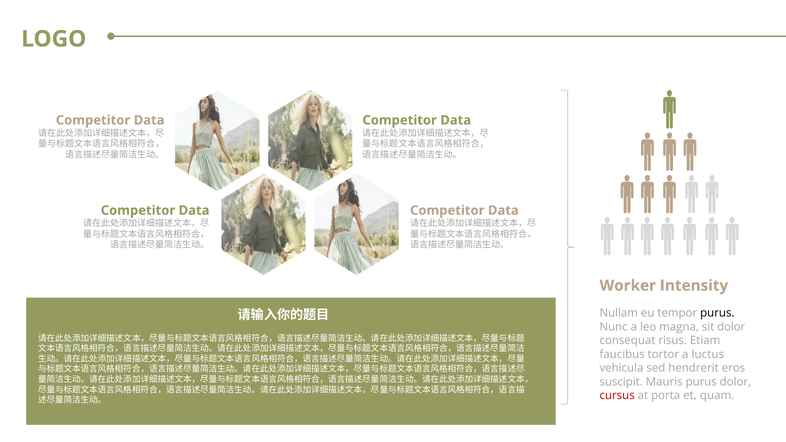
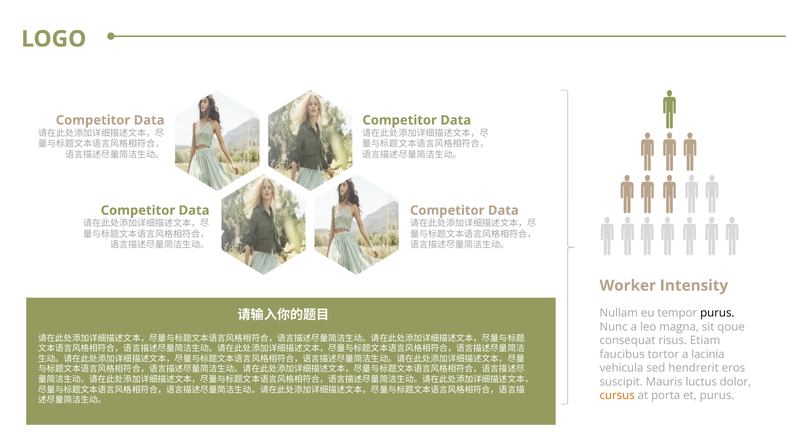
sit dolor: dolor -> qoue (731, 327)
luctus: luctus -> lacinia (708, 355)
Mauris purus: purus -> luctus (701, 382)
cursus colour: red -> orange (617, 396)
et quam: quam -> purus (717, 396)
